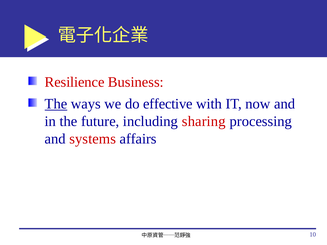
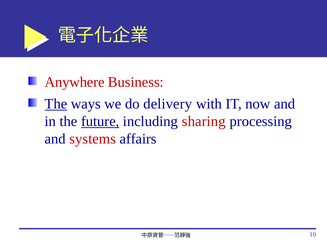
Resilience: Resilience -> Anywhere (75, 82)
effective: effective -> delivery (168, 104)
future underline: none -> present (100, 121)
